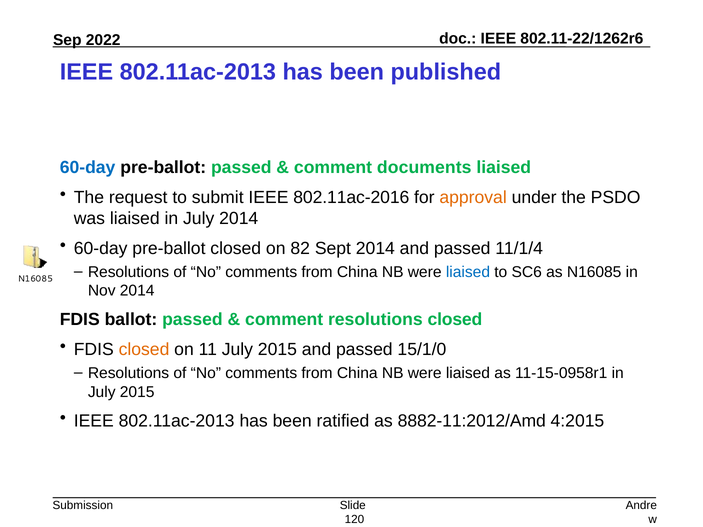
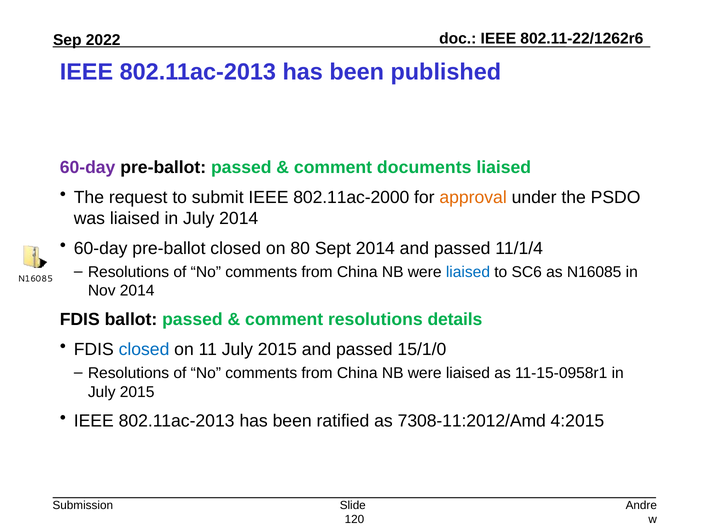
60-day colour: blue -> purple (88, 168)
802.11ac-2016: 802.11ac-2016 -> 802.11ac-2000 (351, 198)
82: 82 -> 80 (300, 248)
resolutions closed: closed -> details (455, 320)
closed colour: orange -> blue (144, 350)
8882-11:2012/Amd: 8882-11:2012/Amd -> 7308-11:2012/Amd (472, 421)
